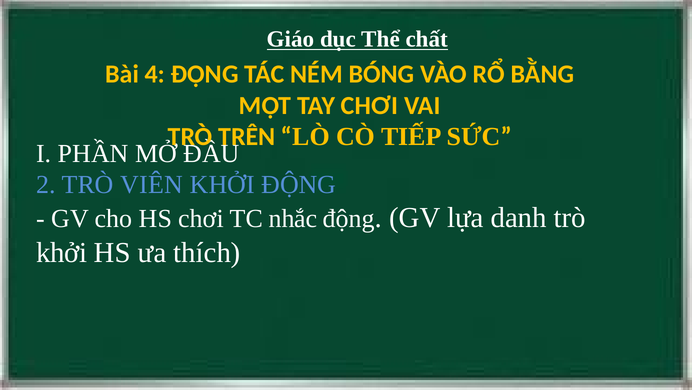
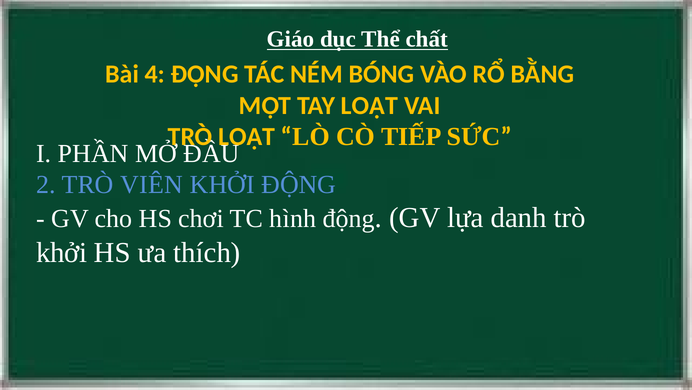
TAY CHƠI: CHƠI -> LOẠT (369, 105)
TRÒ TRÊN: TRÊN -> LOẠT (247, 137)
nhắc: nhắc -> hình (293, 218)
